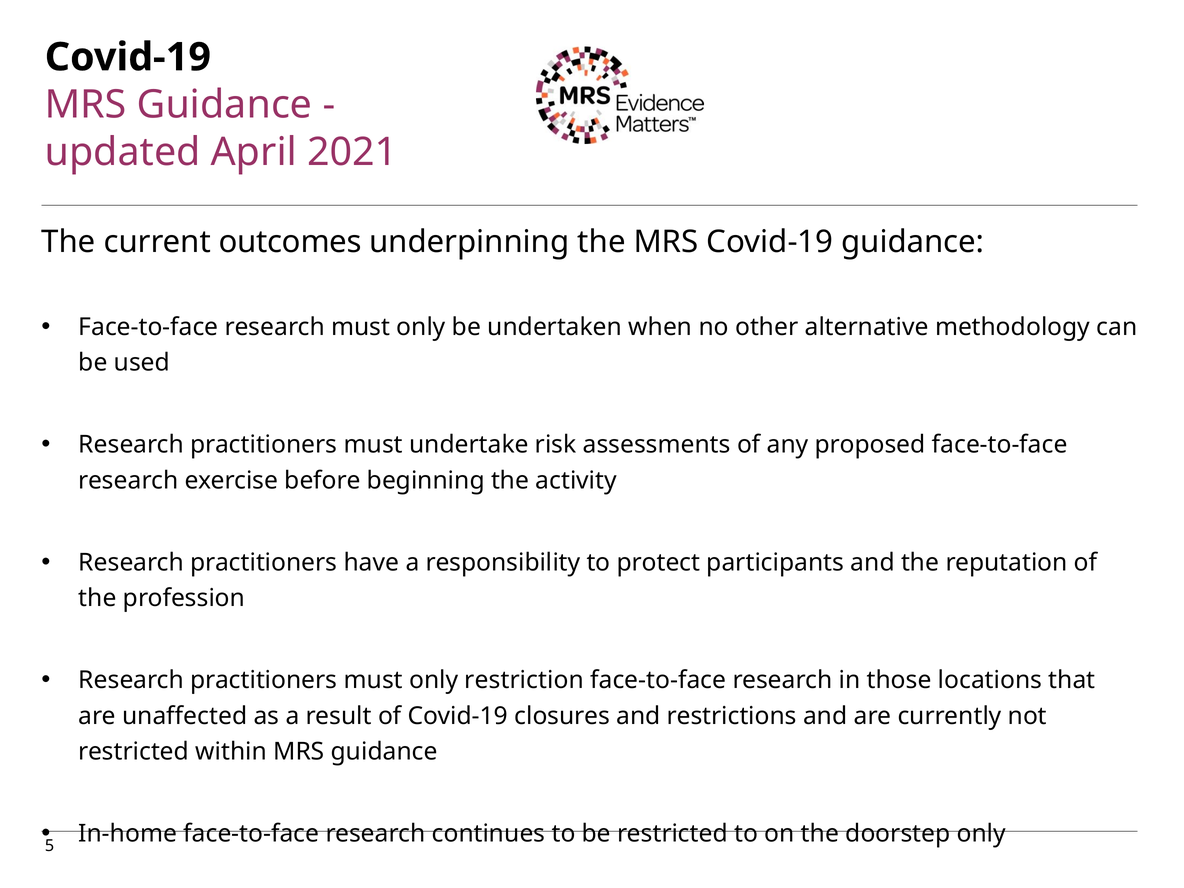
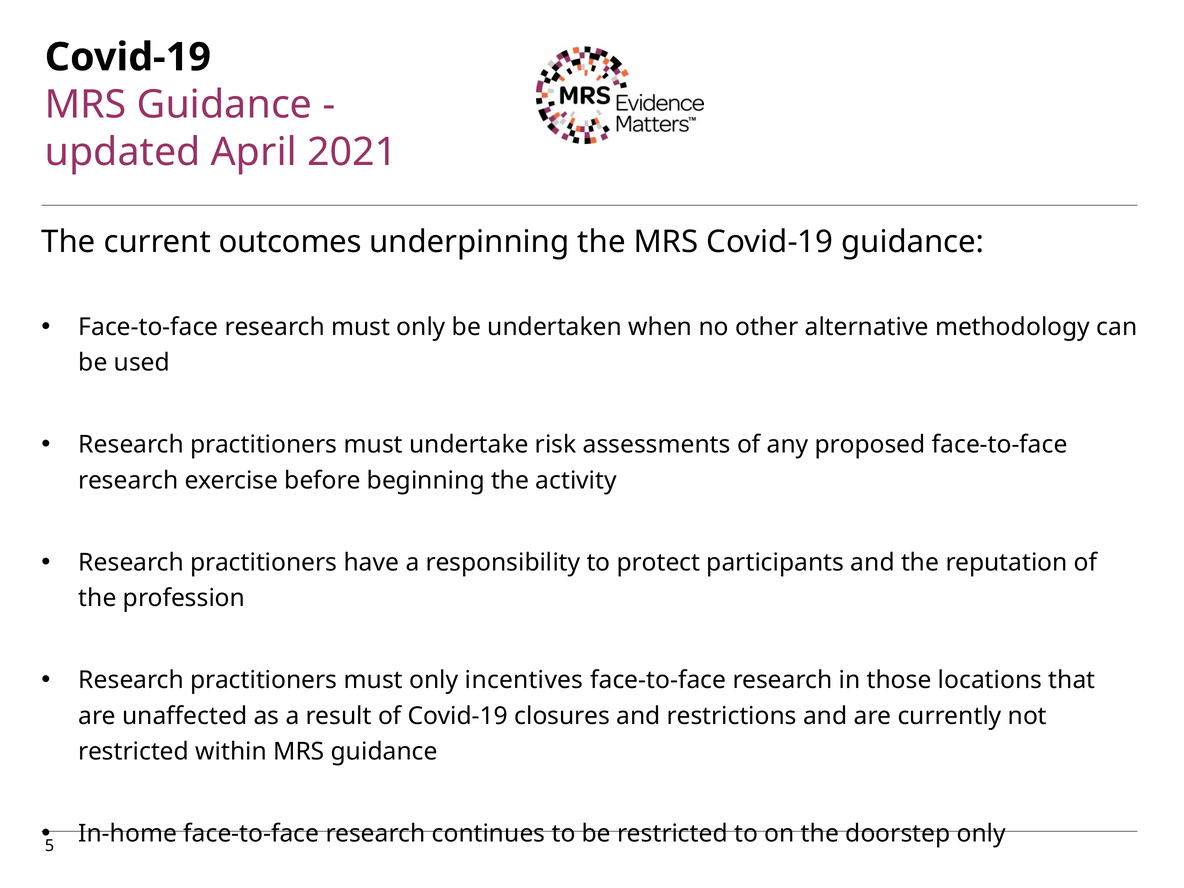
restriction: restriction -> incentives (524, 680)
